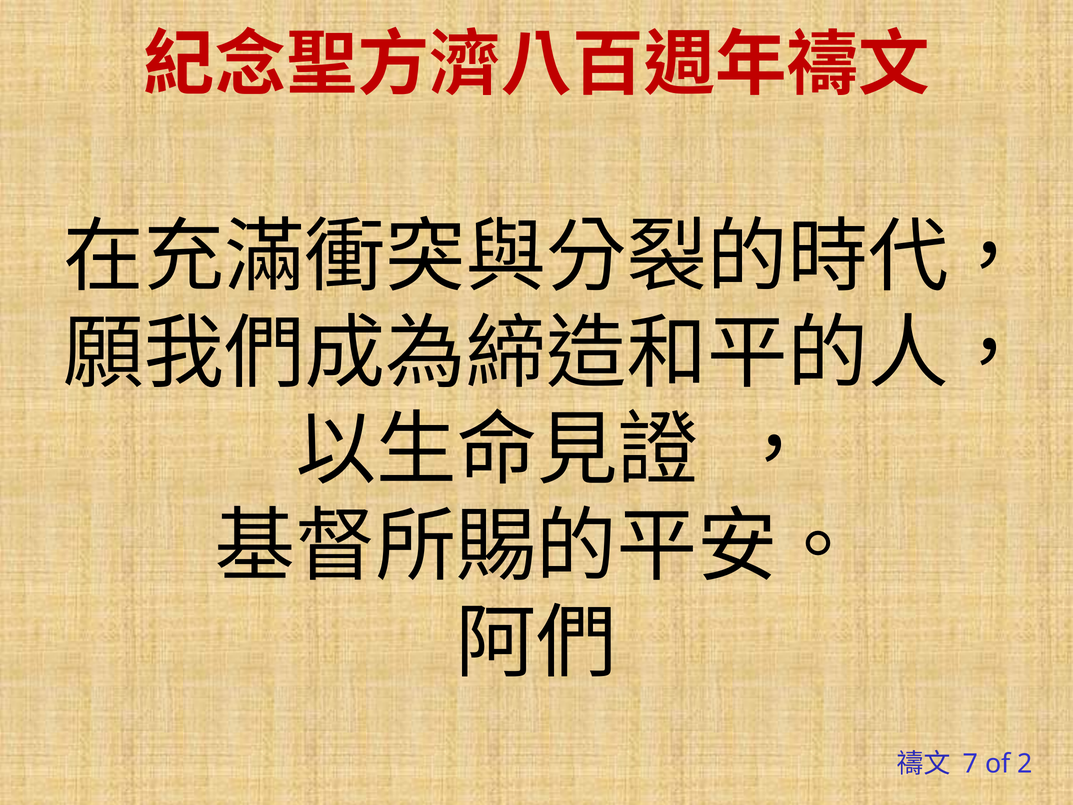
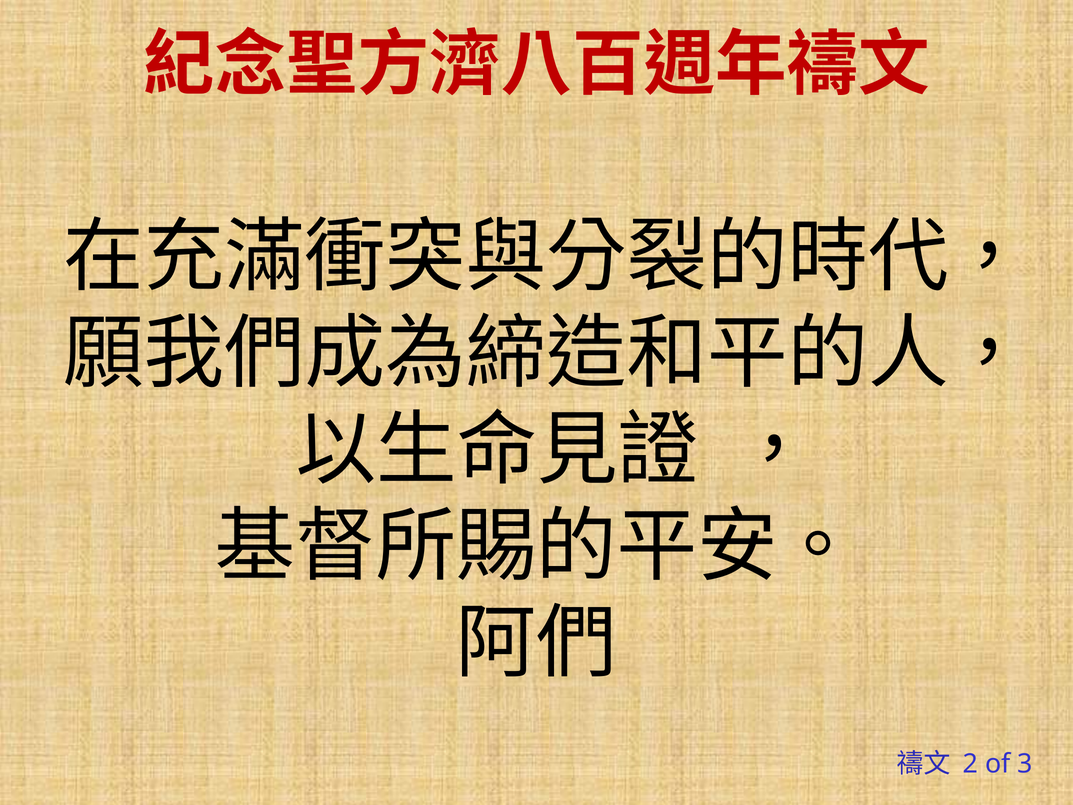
7: 7 -> 2 (971, 764)
2: 2 -> 3 (1025, 764)
